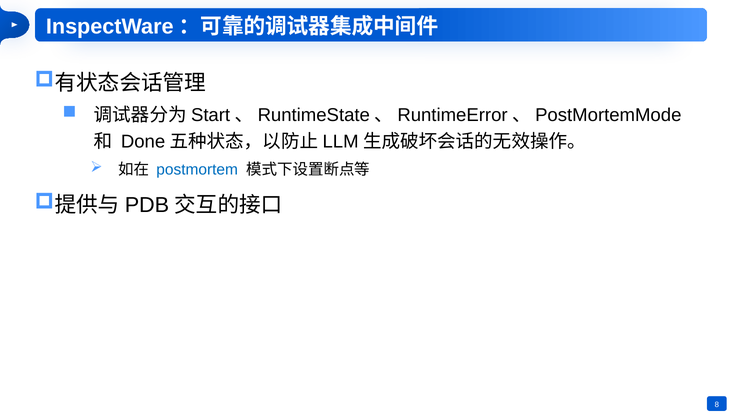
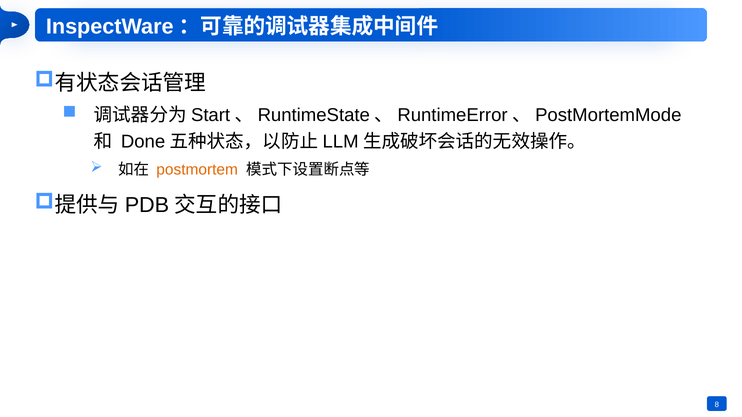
postmortem colour: blue -> orange (197, 170)
